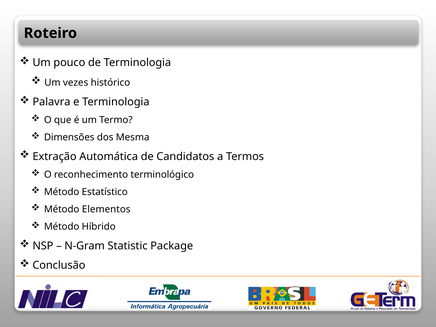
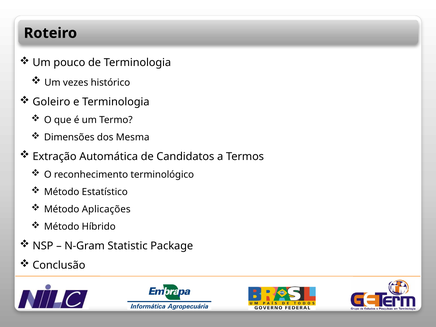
Palavra: Palavra -> Goleiro (51, 102)
Elementos: Elementos -> Aplicações (106, 209)
